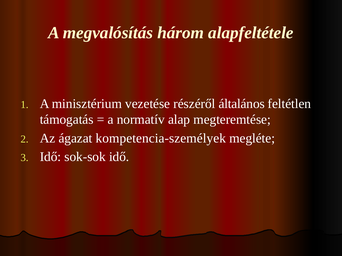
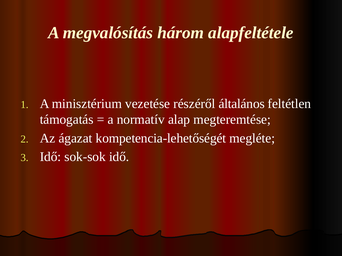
kompetencia-személyek: kompetencia-személyek -> kompetencia-lehetőségét (161, 138)
